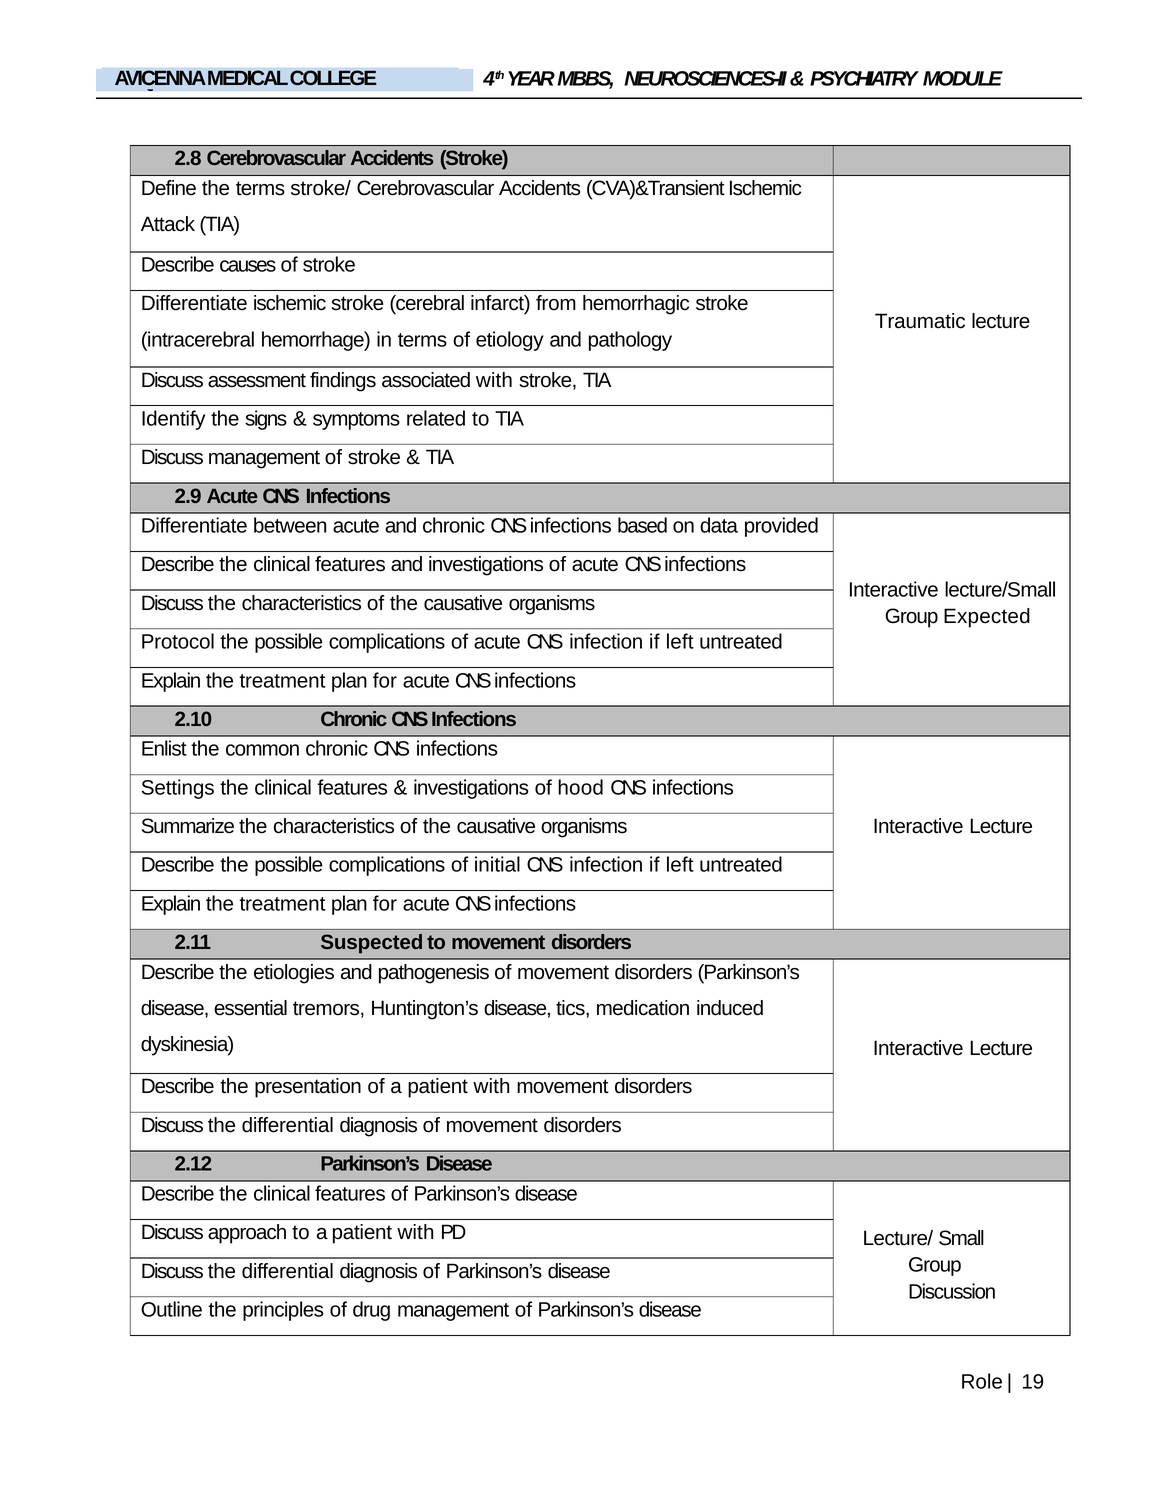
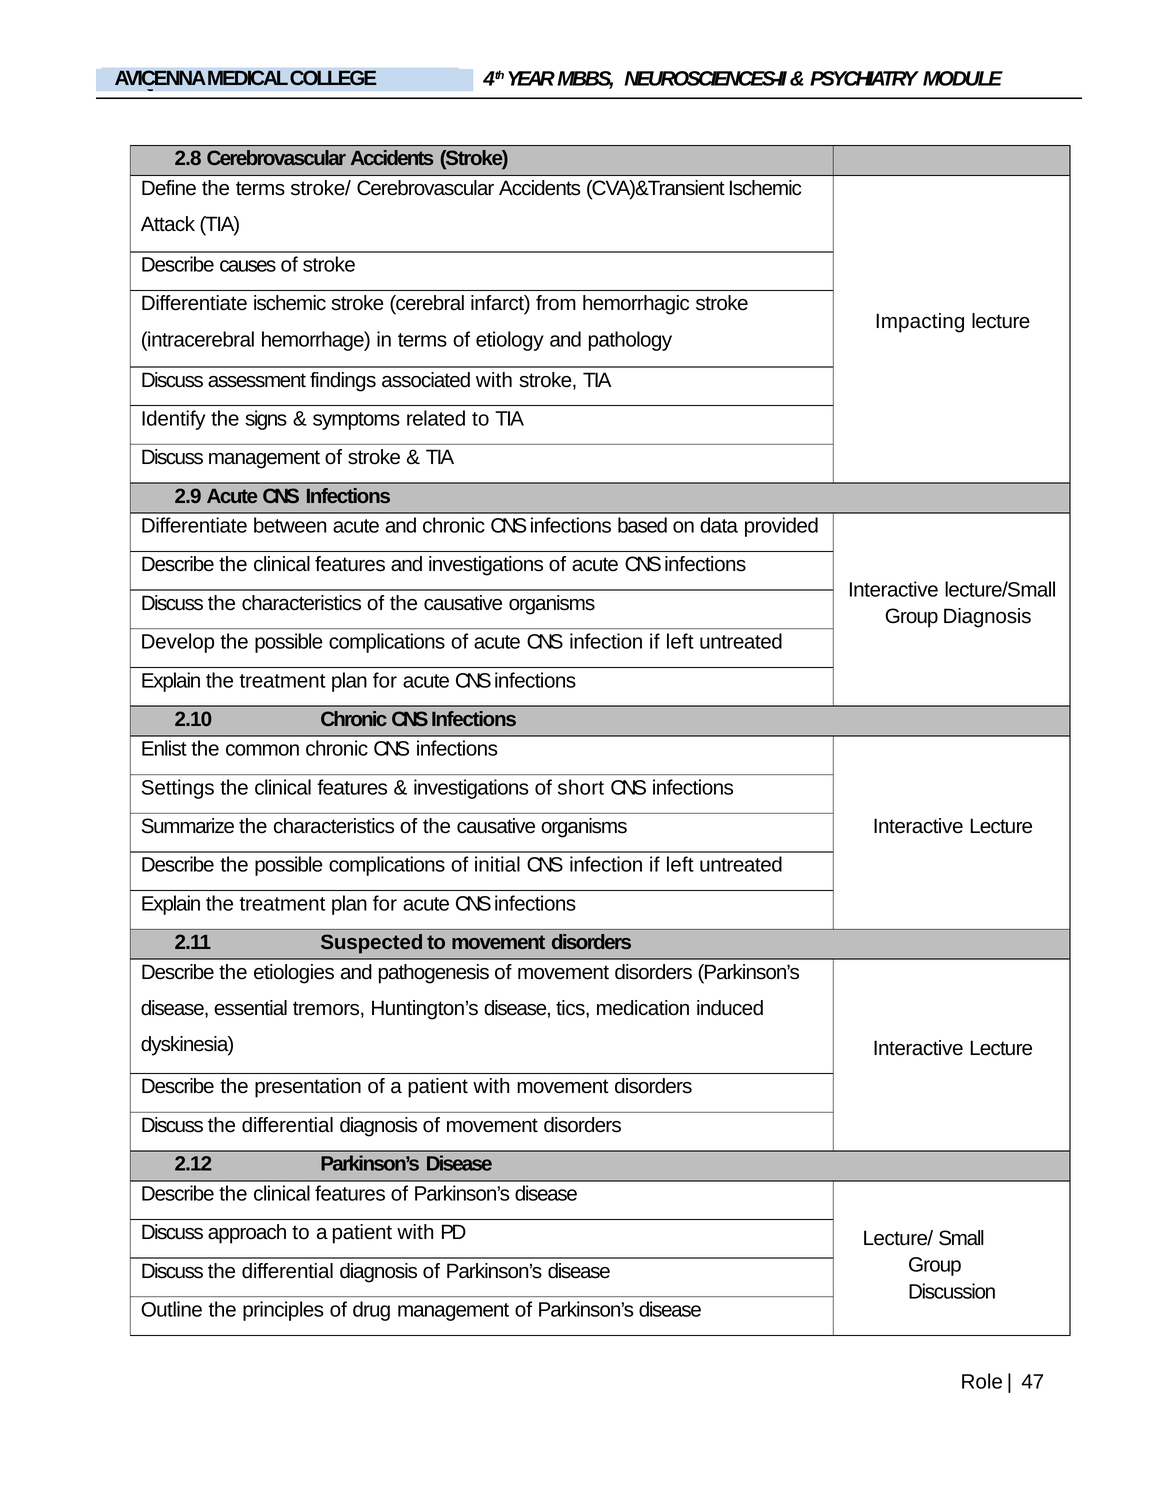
Traumatic: Traumatic -> Impacting (920, 321)
Group Expected: Expected -> Diagnosis (987, 616)
Protocol: Protocol -> Develop (178, 642)
hood: hood -> short (581, 788)
19: 19 -> 47 (1033, 1382)
